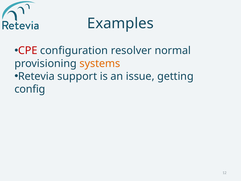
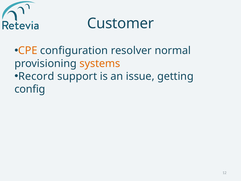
Examples: Examples -> Customer (121, 23)
CPE colour: red -> orange (28, 51)
Retevia: Retevia -> Record (36, 76)
